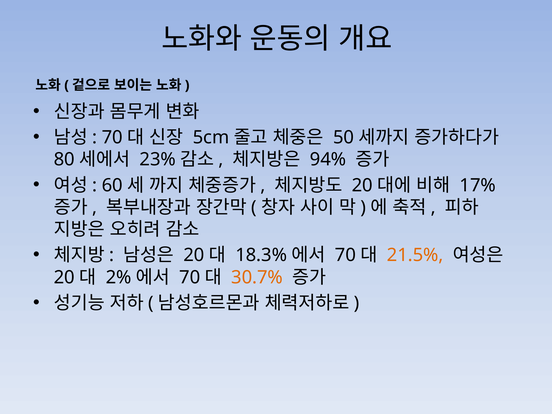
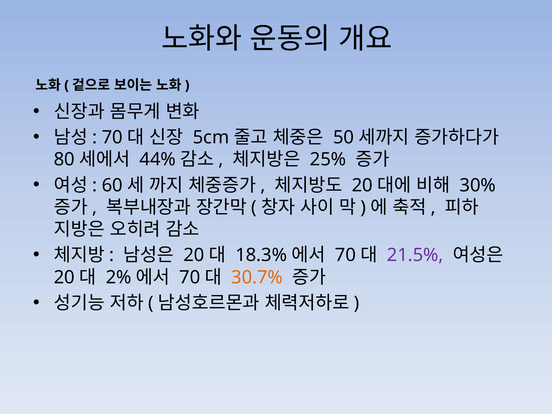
23%: 23% -> 44% (158, 160)
94%: 94% -> 25% (328, 160)
17%: 17% -> 30% (478, 185)
21.5% colour: orange -> purple (415, 255)
